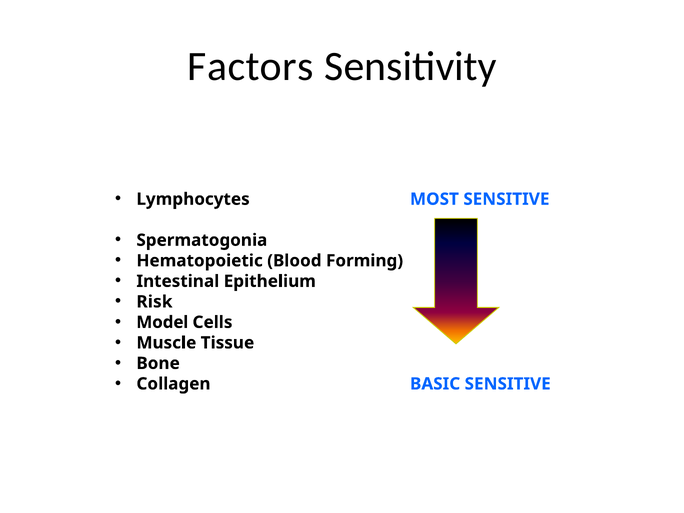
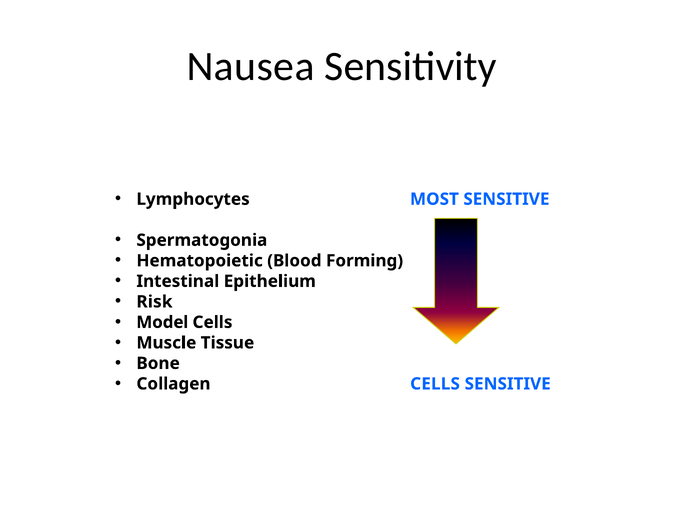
Factors: Factors -> Nausea (251, 66)
Collagen BASIC: BASIC -> CELLS (435, 384)
